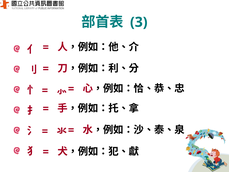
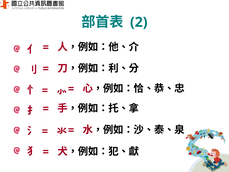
3: 3 -> 2 (139, 22)
